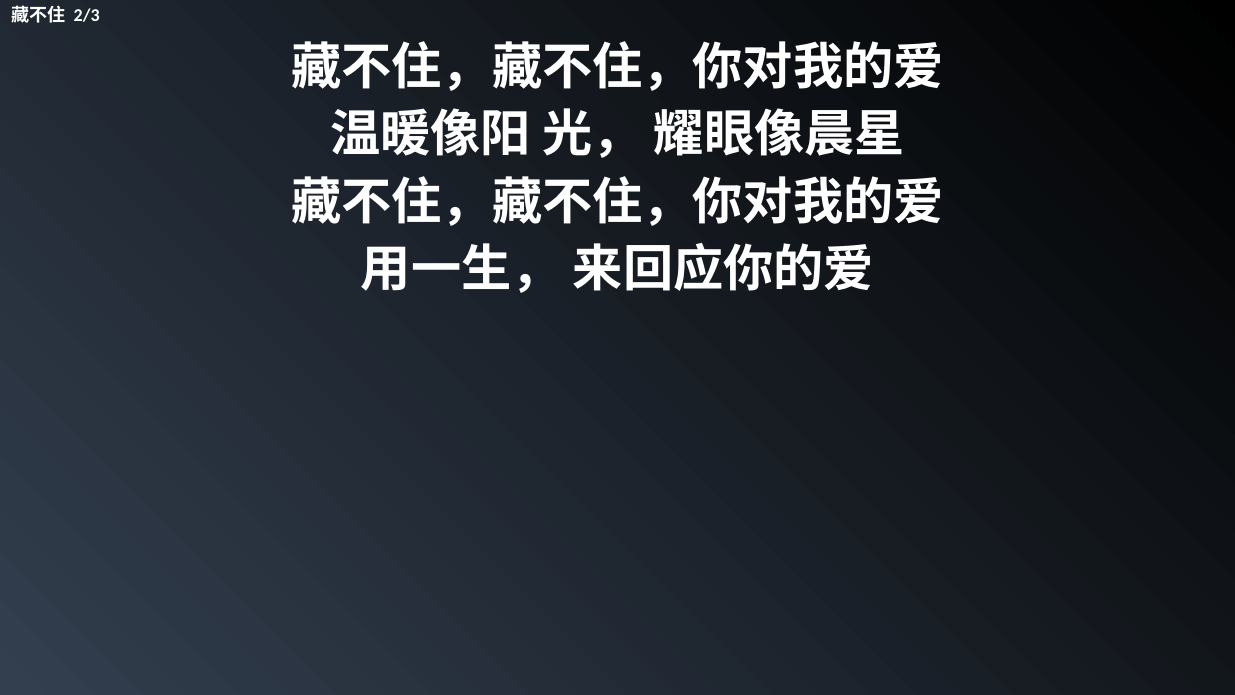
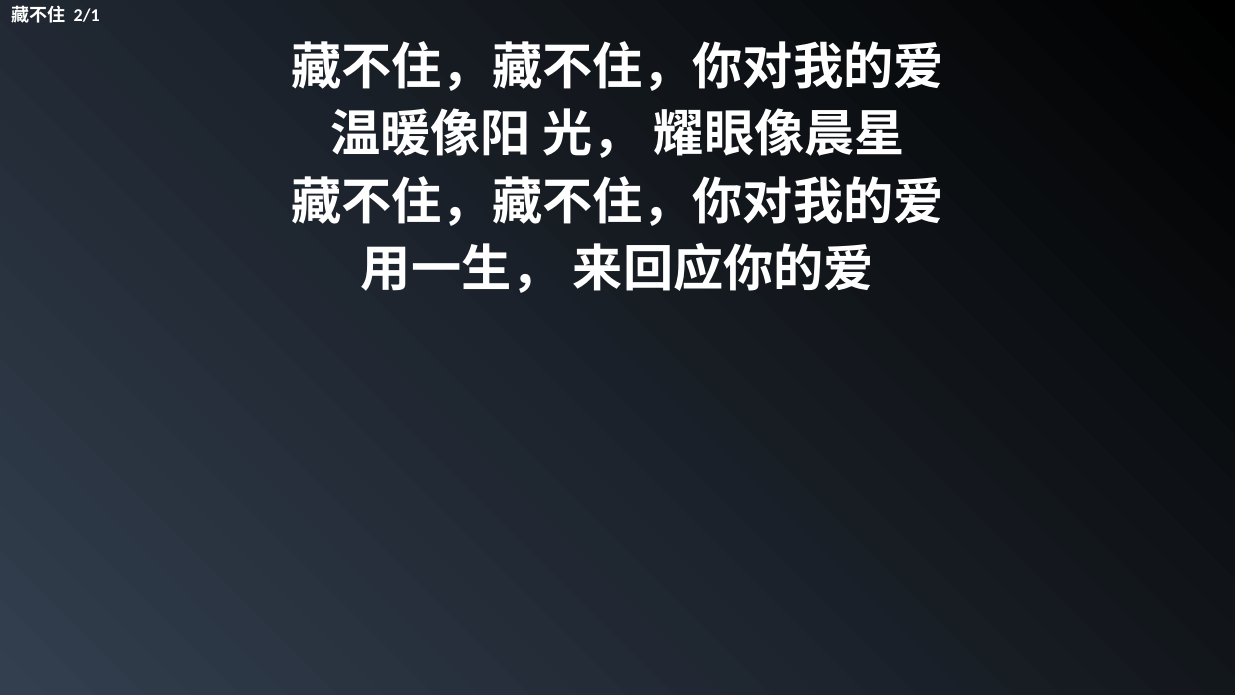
2/3: 2/3 -> 2/1 (87, 15)
